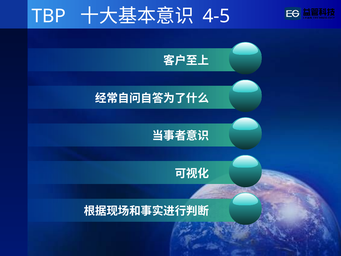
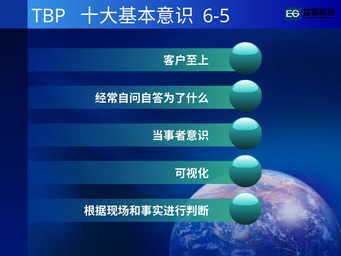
4-5: 4-5 -> 6-5 (216, 16)
